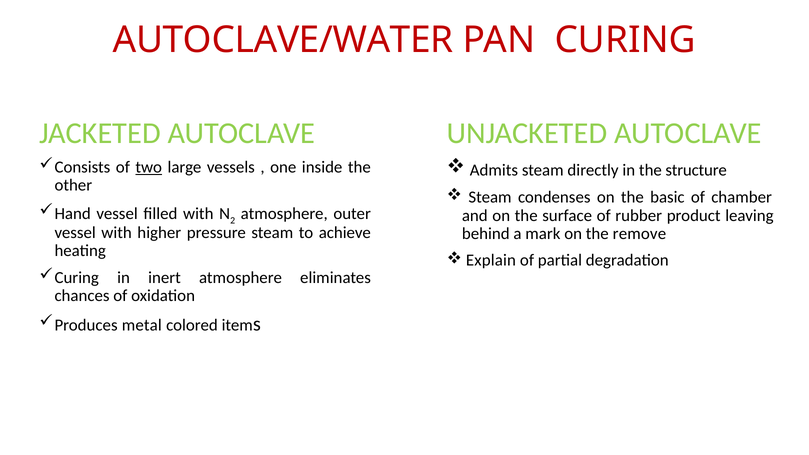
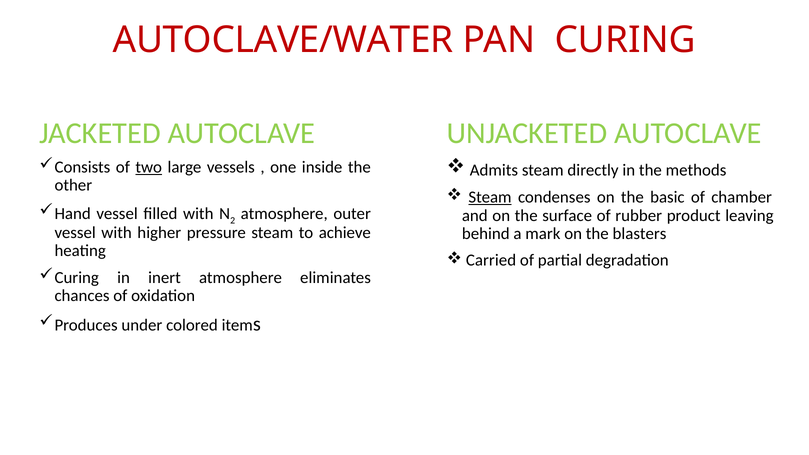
structure: structure -> methods (696, 170)
Steam underline: none -> present (490, 197)
remove: remove -> blasters (640, 234)
Explain: Explain -> Carried (491, 260)
metal: metal -> under (142, 325)
